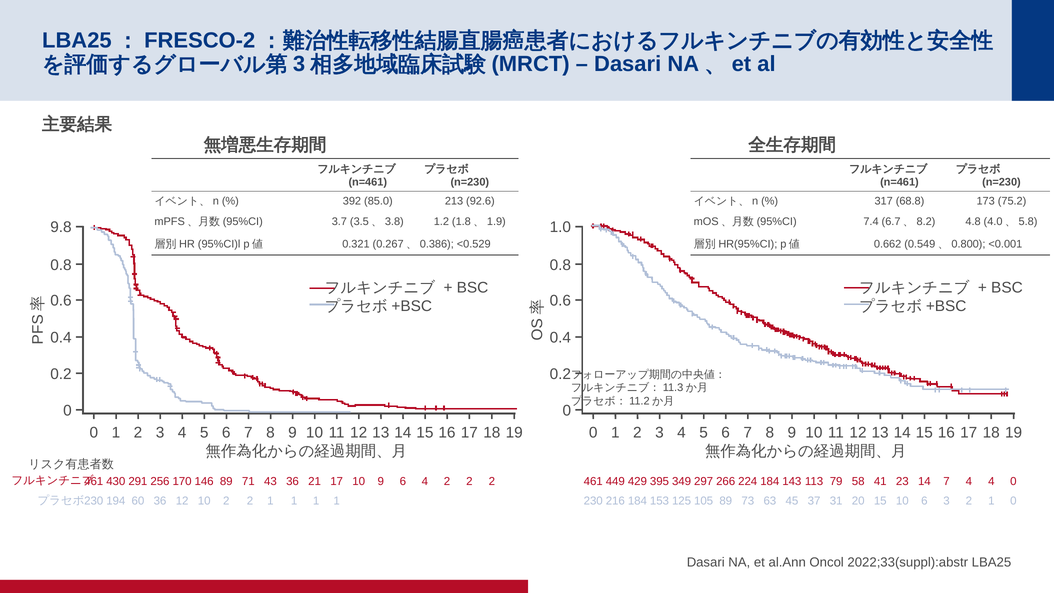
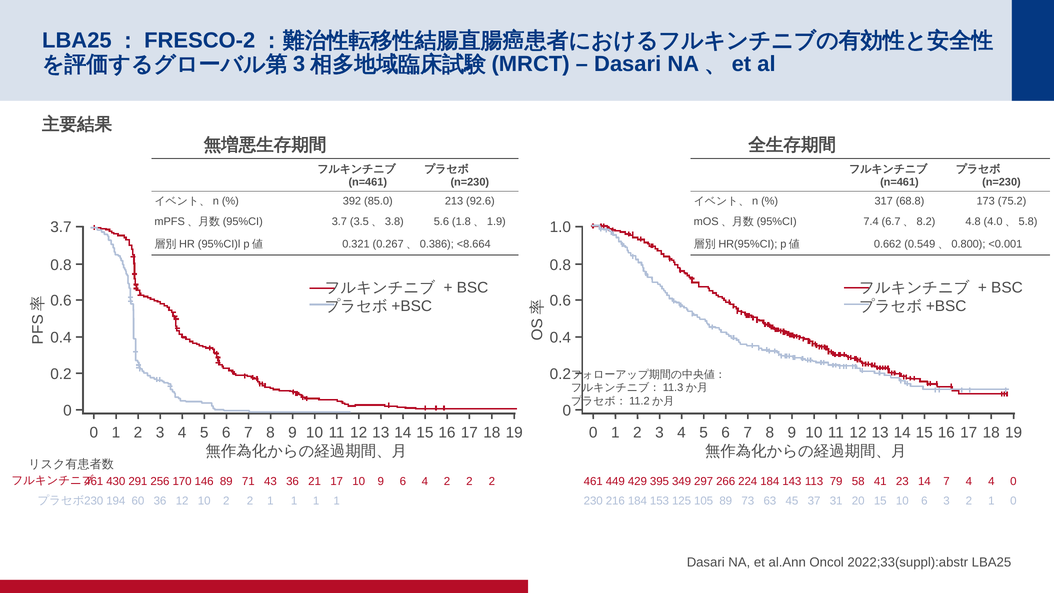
1.2: 1.2 -> 5.6 (441, 222)
9.8: 9.8 -> 3.7 (61, 227)
<0.529: <0.529 -> <8.664 (474, 244)
